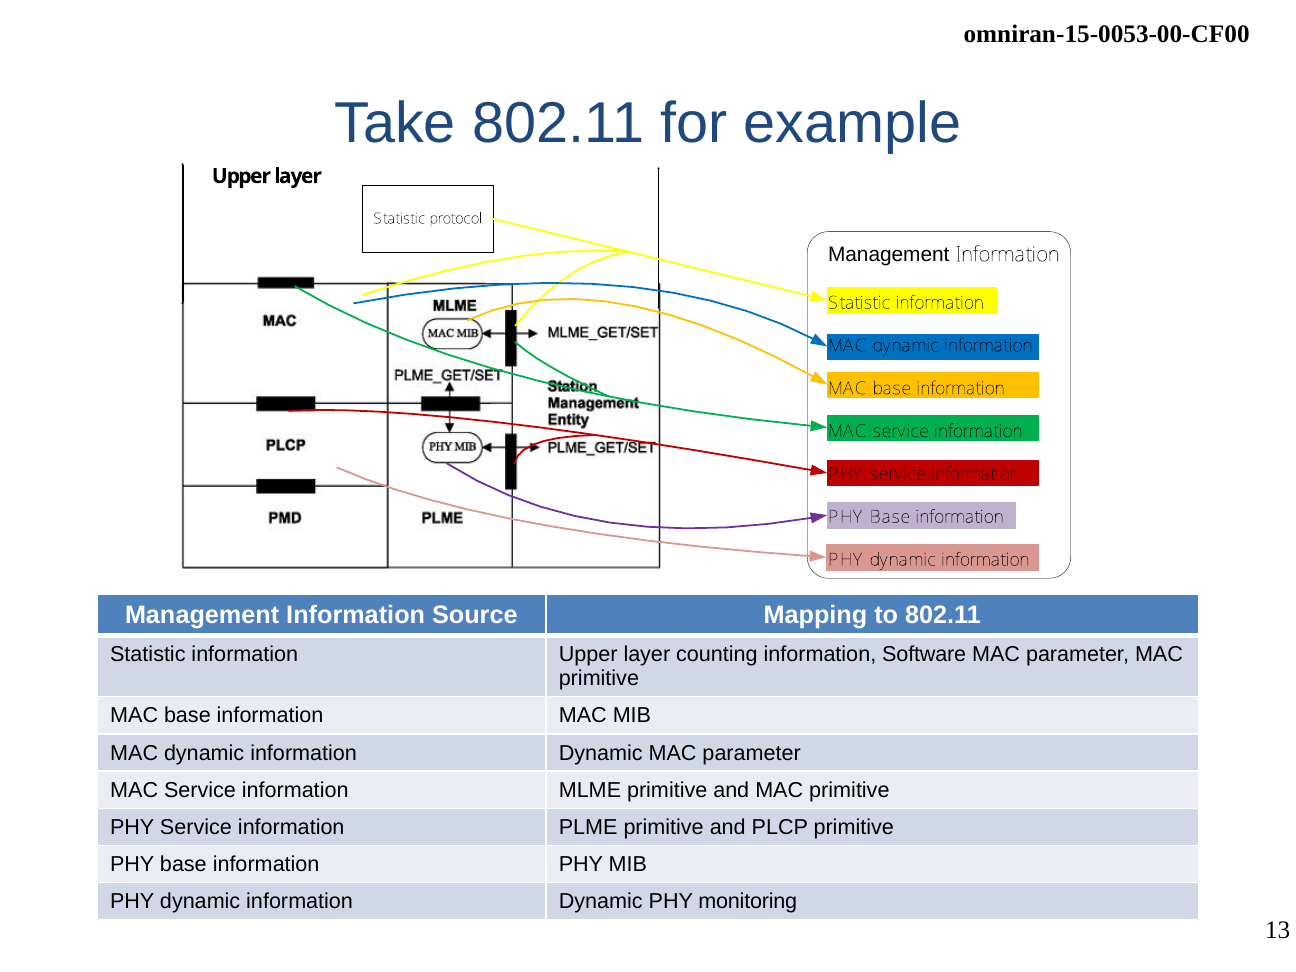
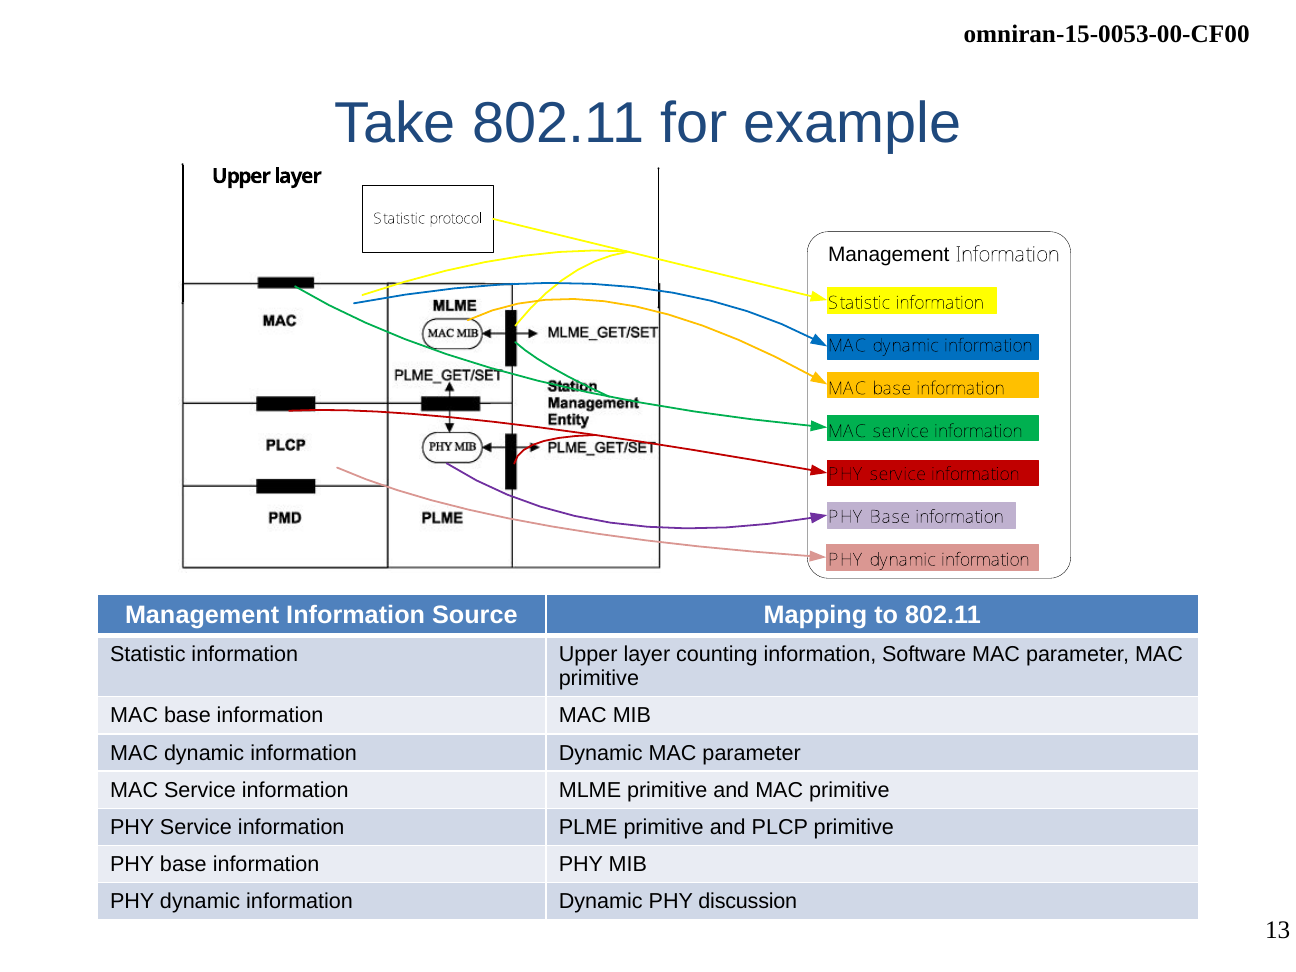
monitoring: monitoring -> discussion (748, 902)
